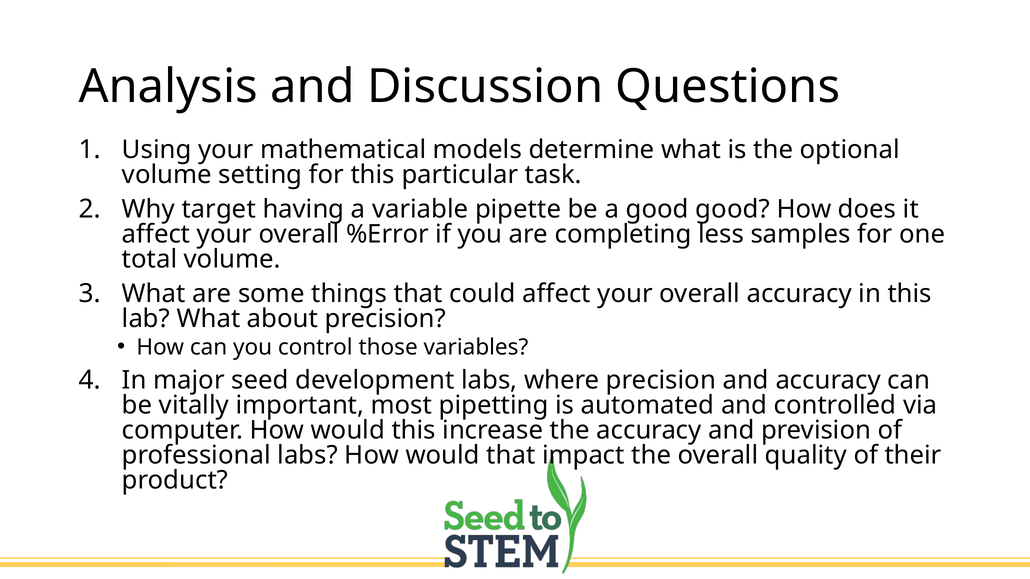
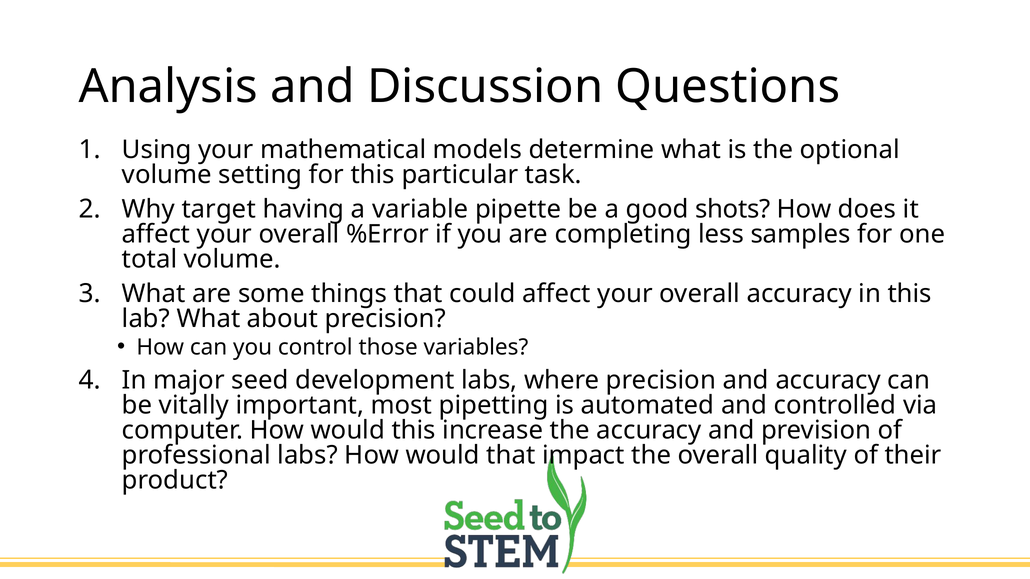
good good: good -> shots (733, 209)
